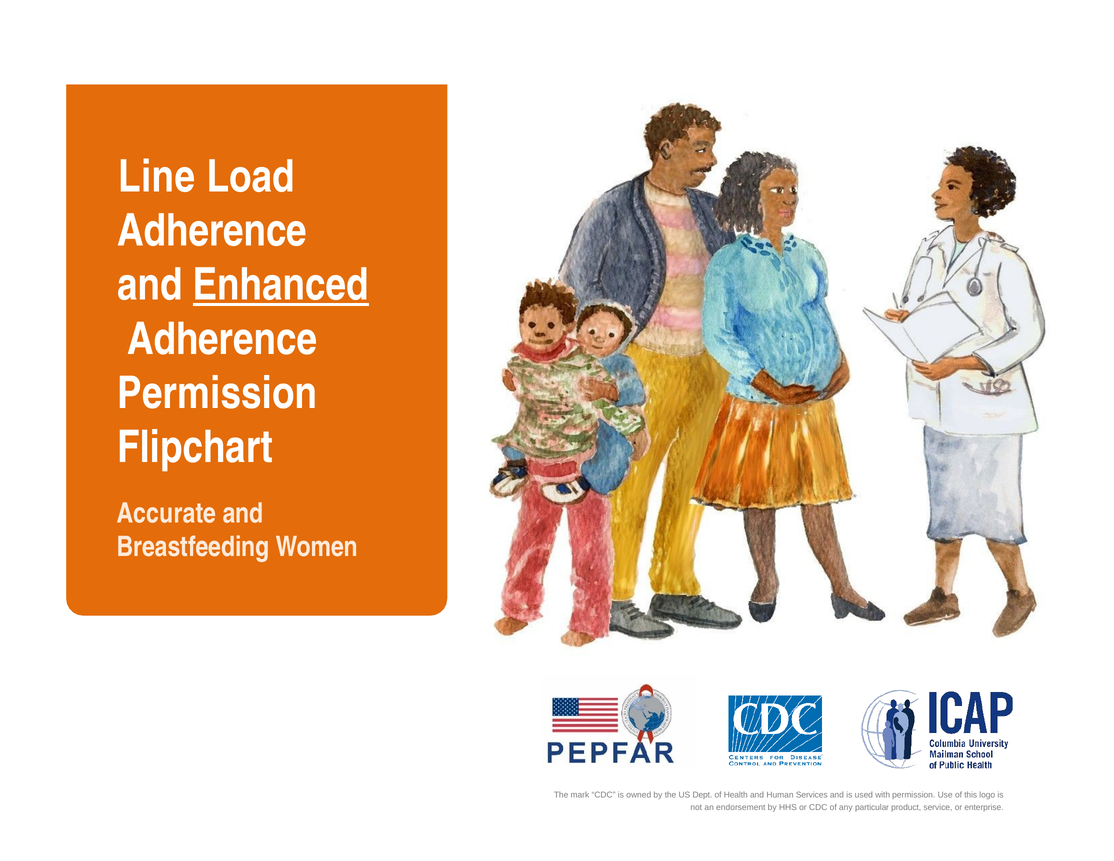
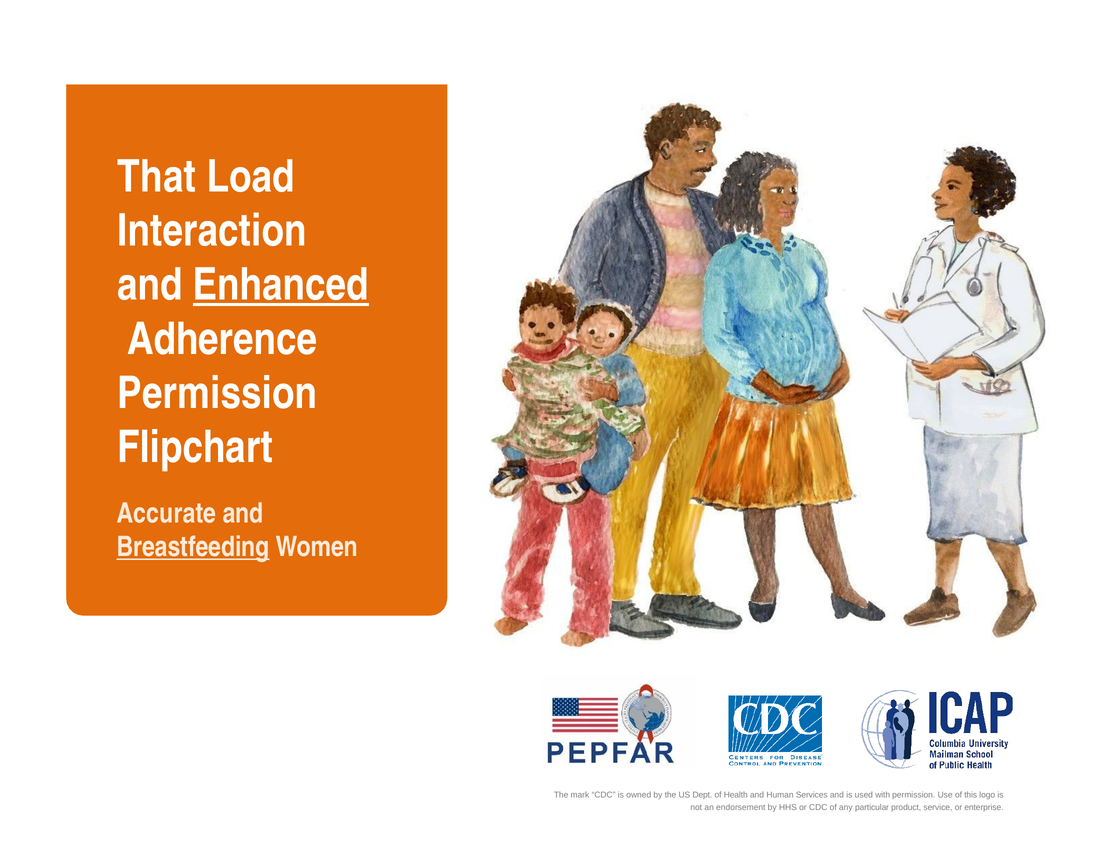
Line: Line -> That (157, 177)
Adherence: Adherence -> Interaction (212, 231)
Breastfeeding underline: none -> present (193, 547)
